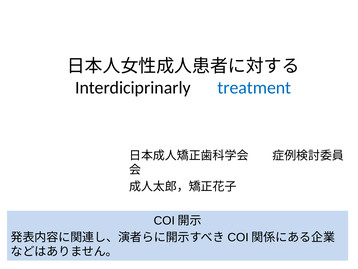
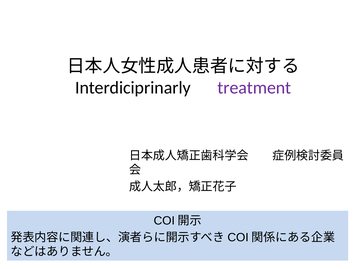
treatment colour: blue -> purple (254, 88)
